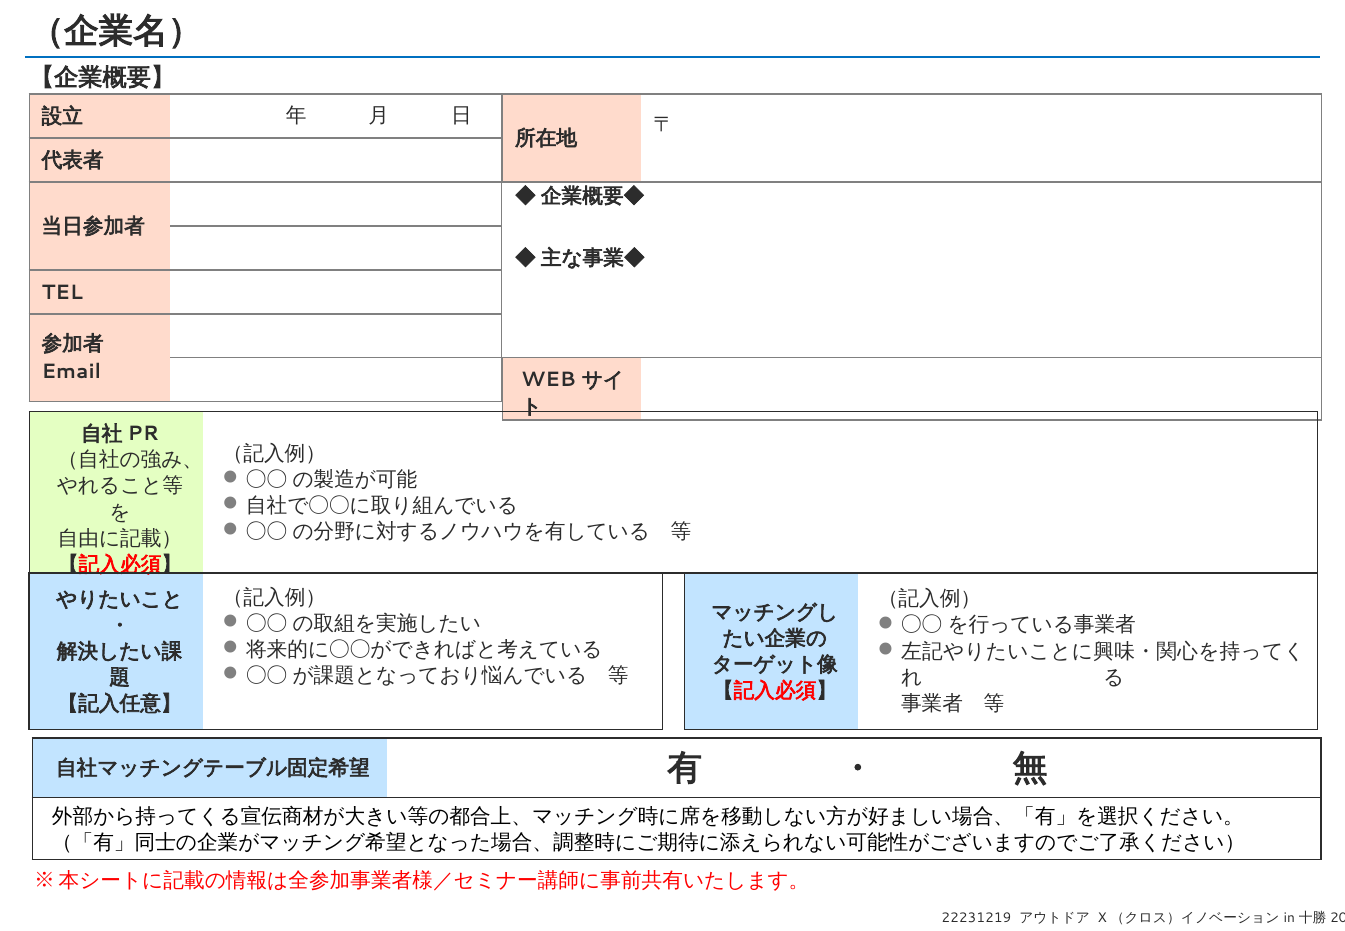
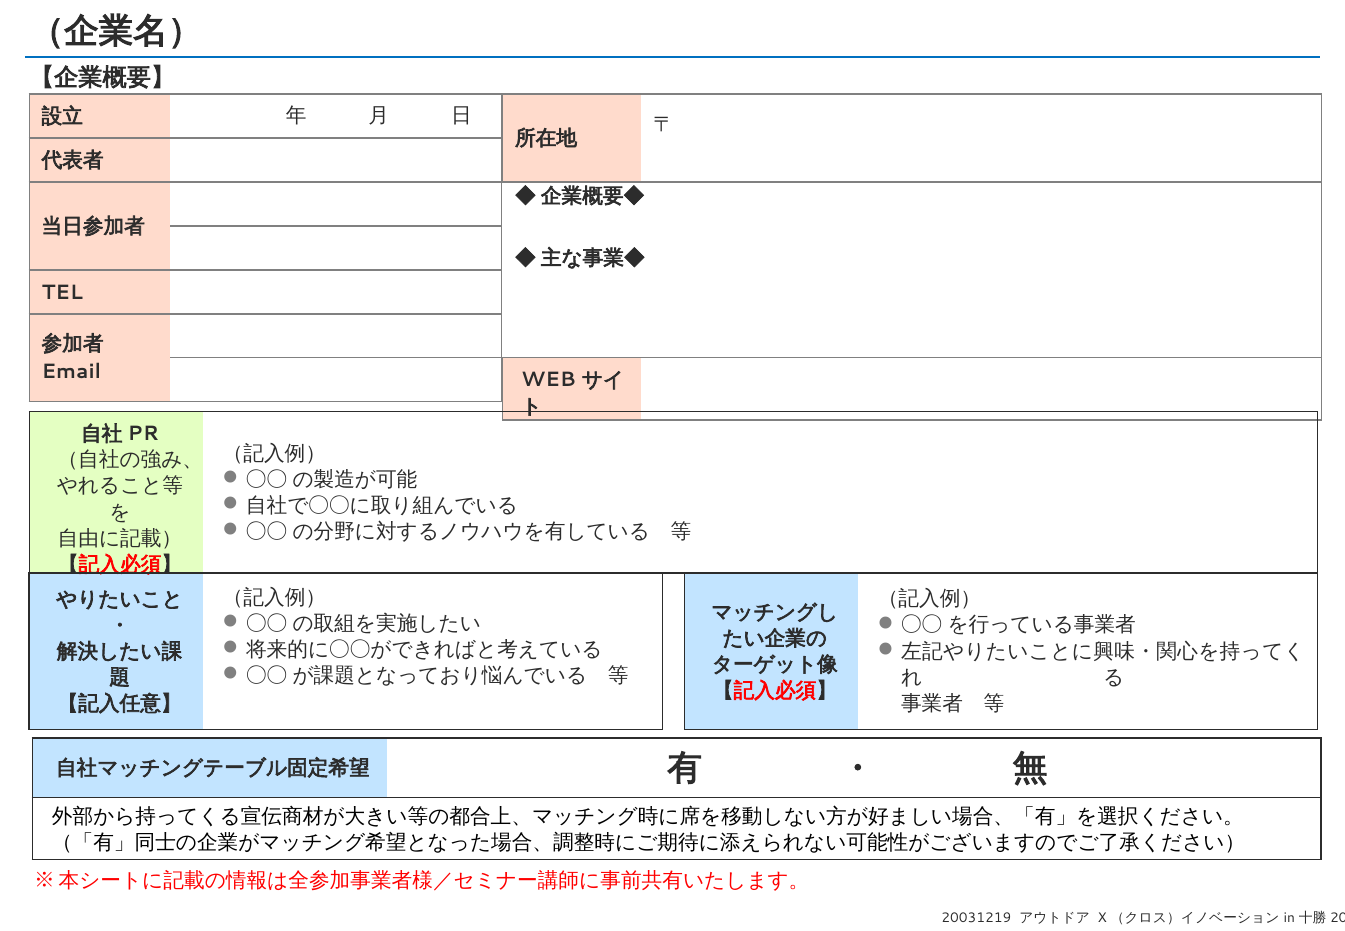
22231219: 22231219 -> 20031219 (976, 918)
